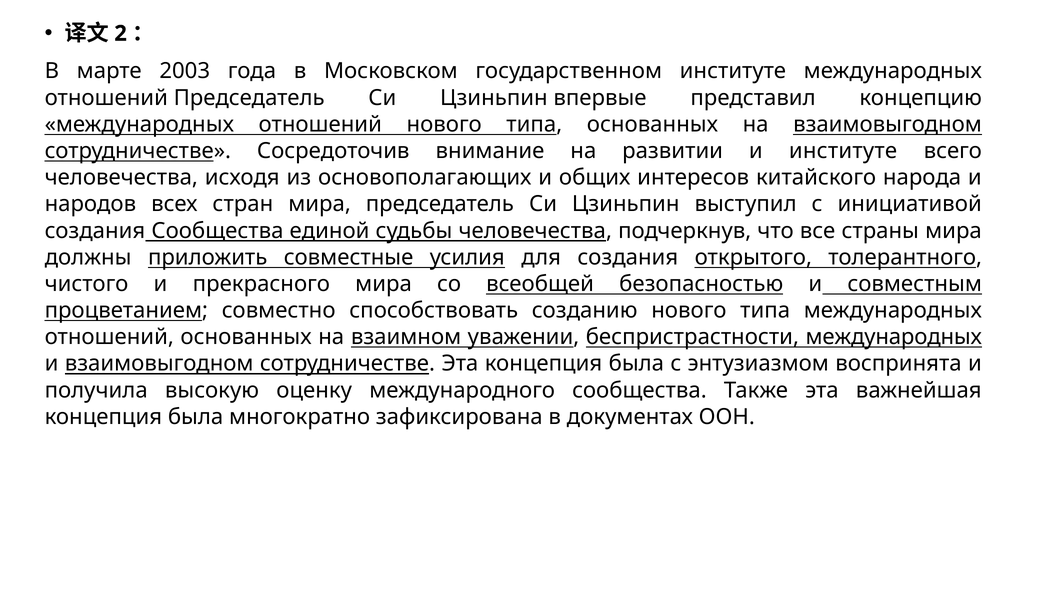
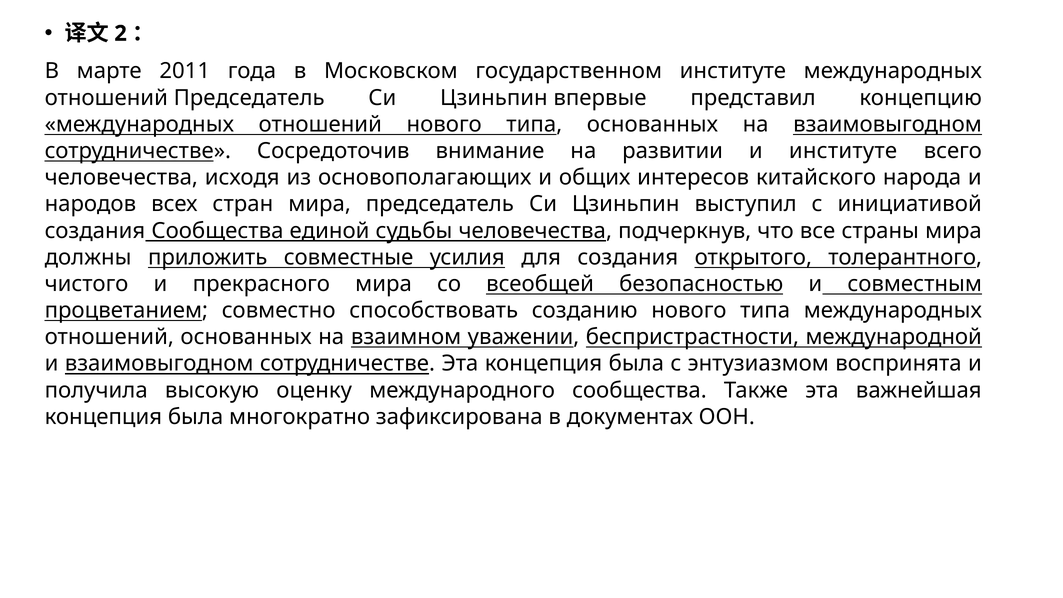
2003: 2003 -> 2011 (185, 71)
беспристрастности международных: международных -> международной (894, 337)
